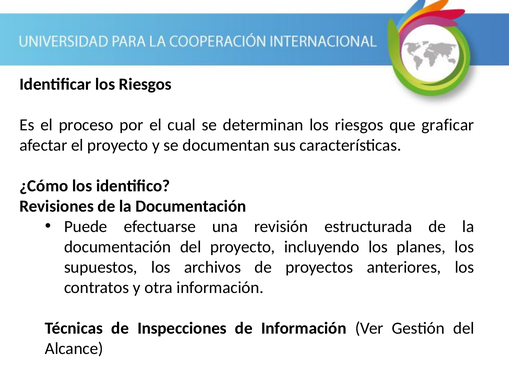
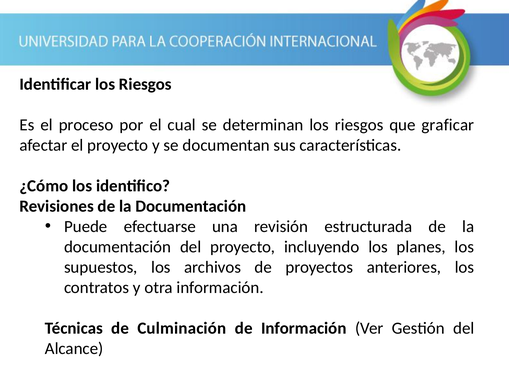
Inspecciones: Inspecciones -> Culminación (182, 329)
